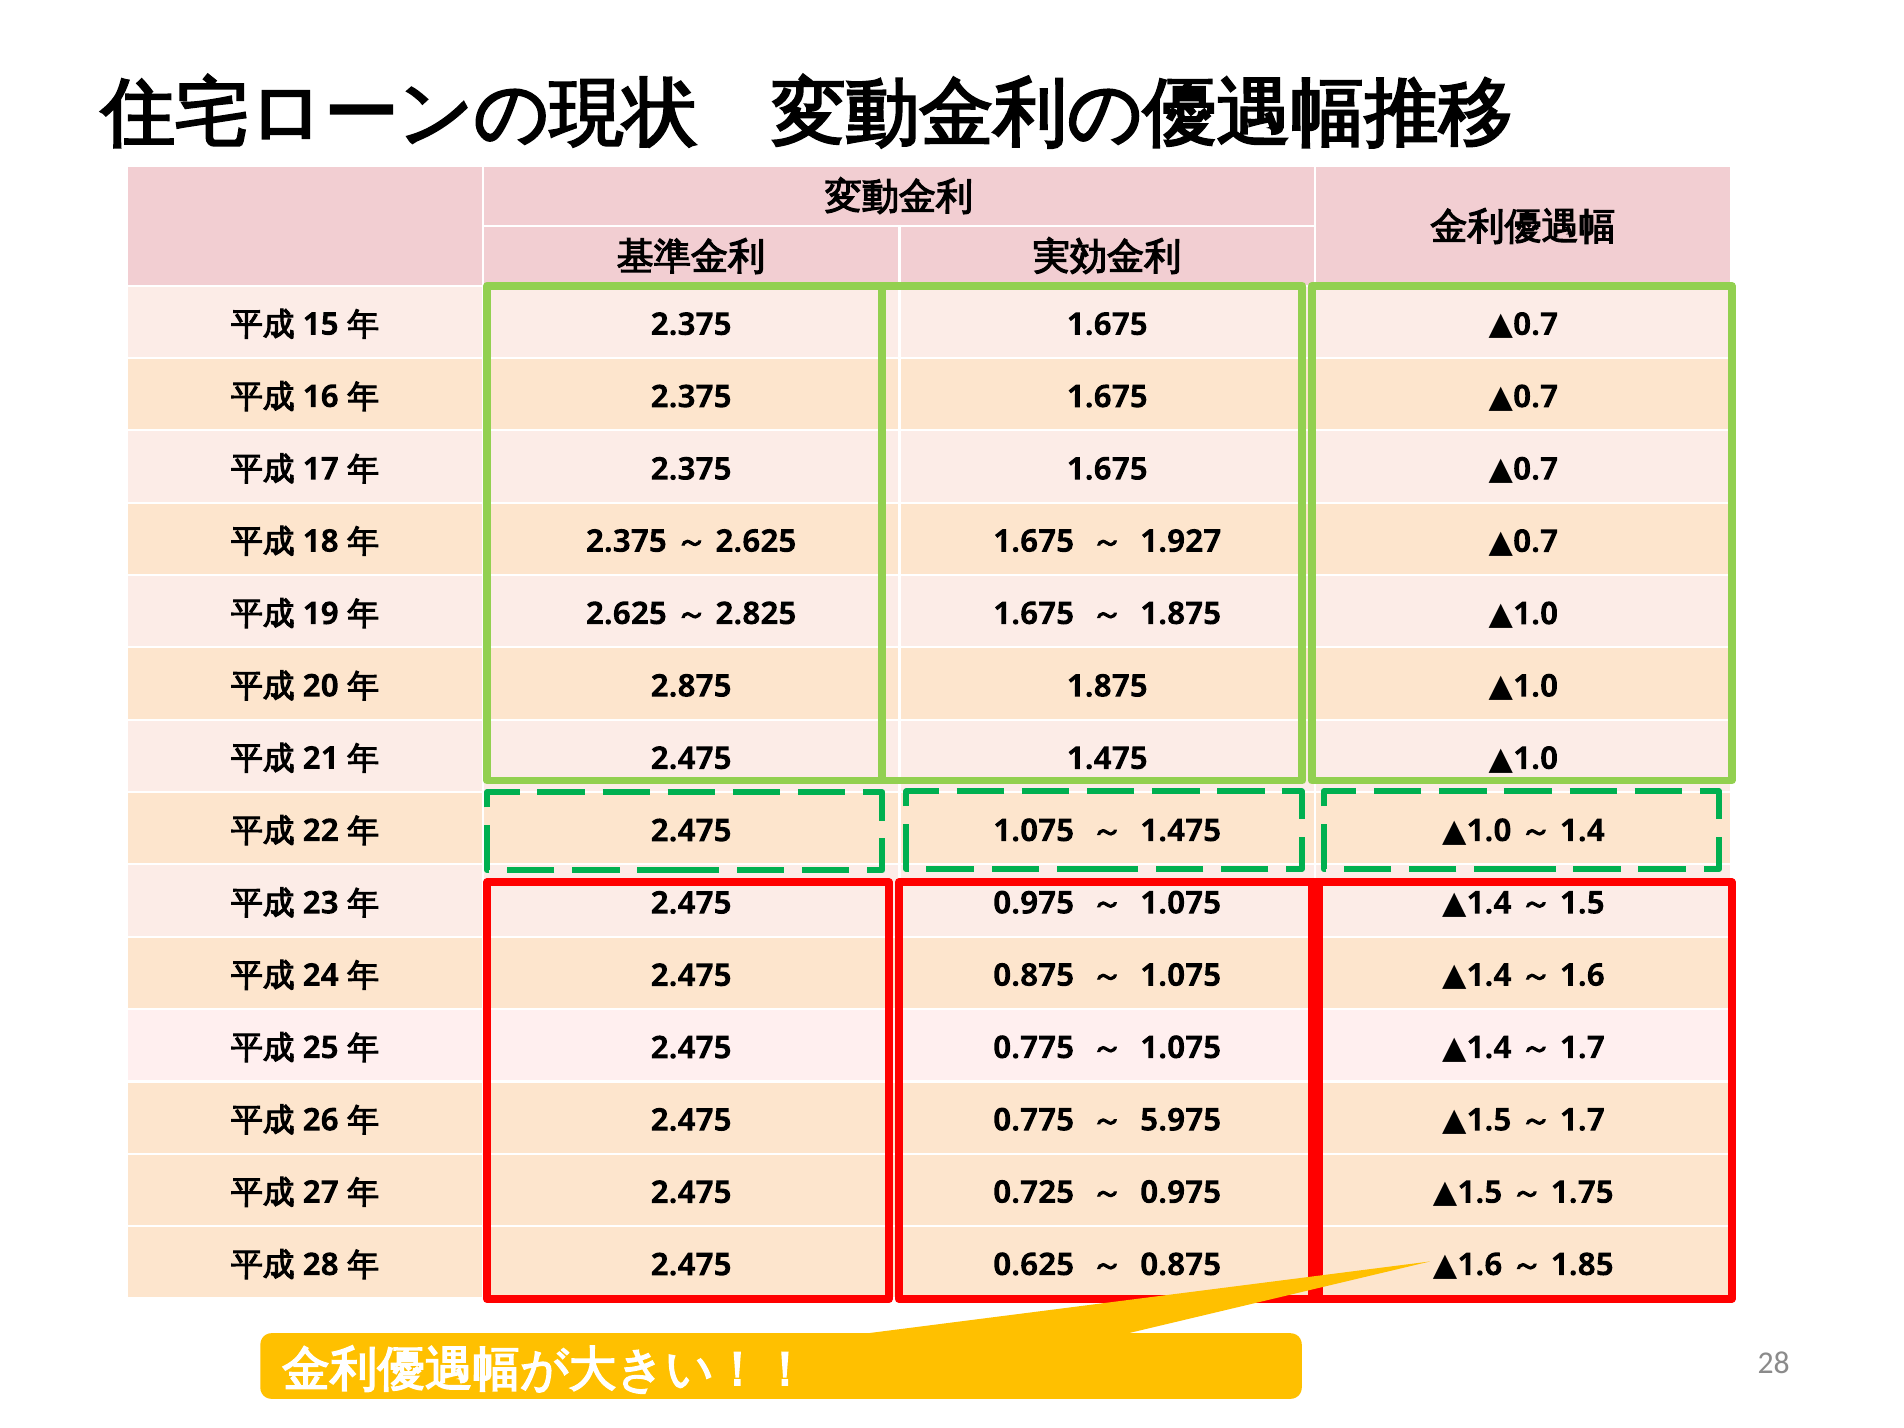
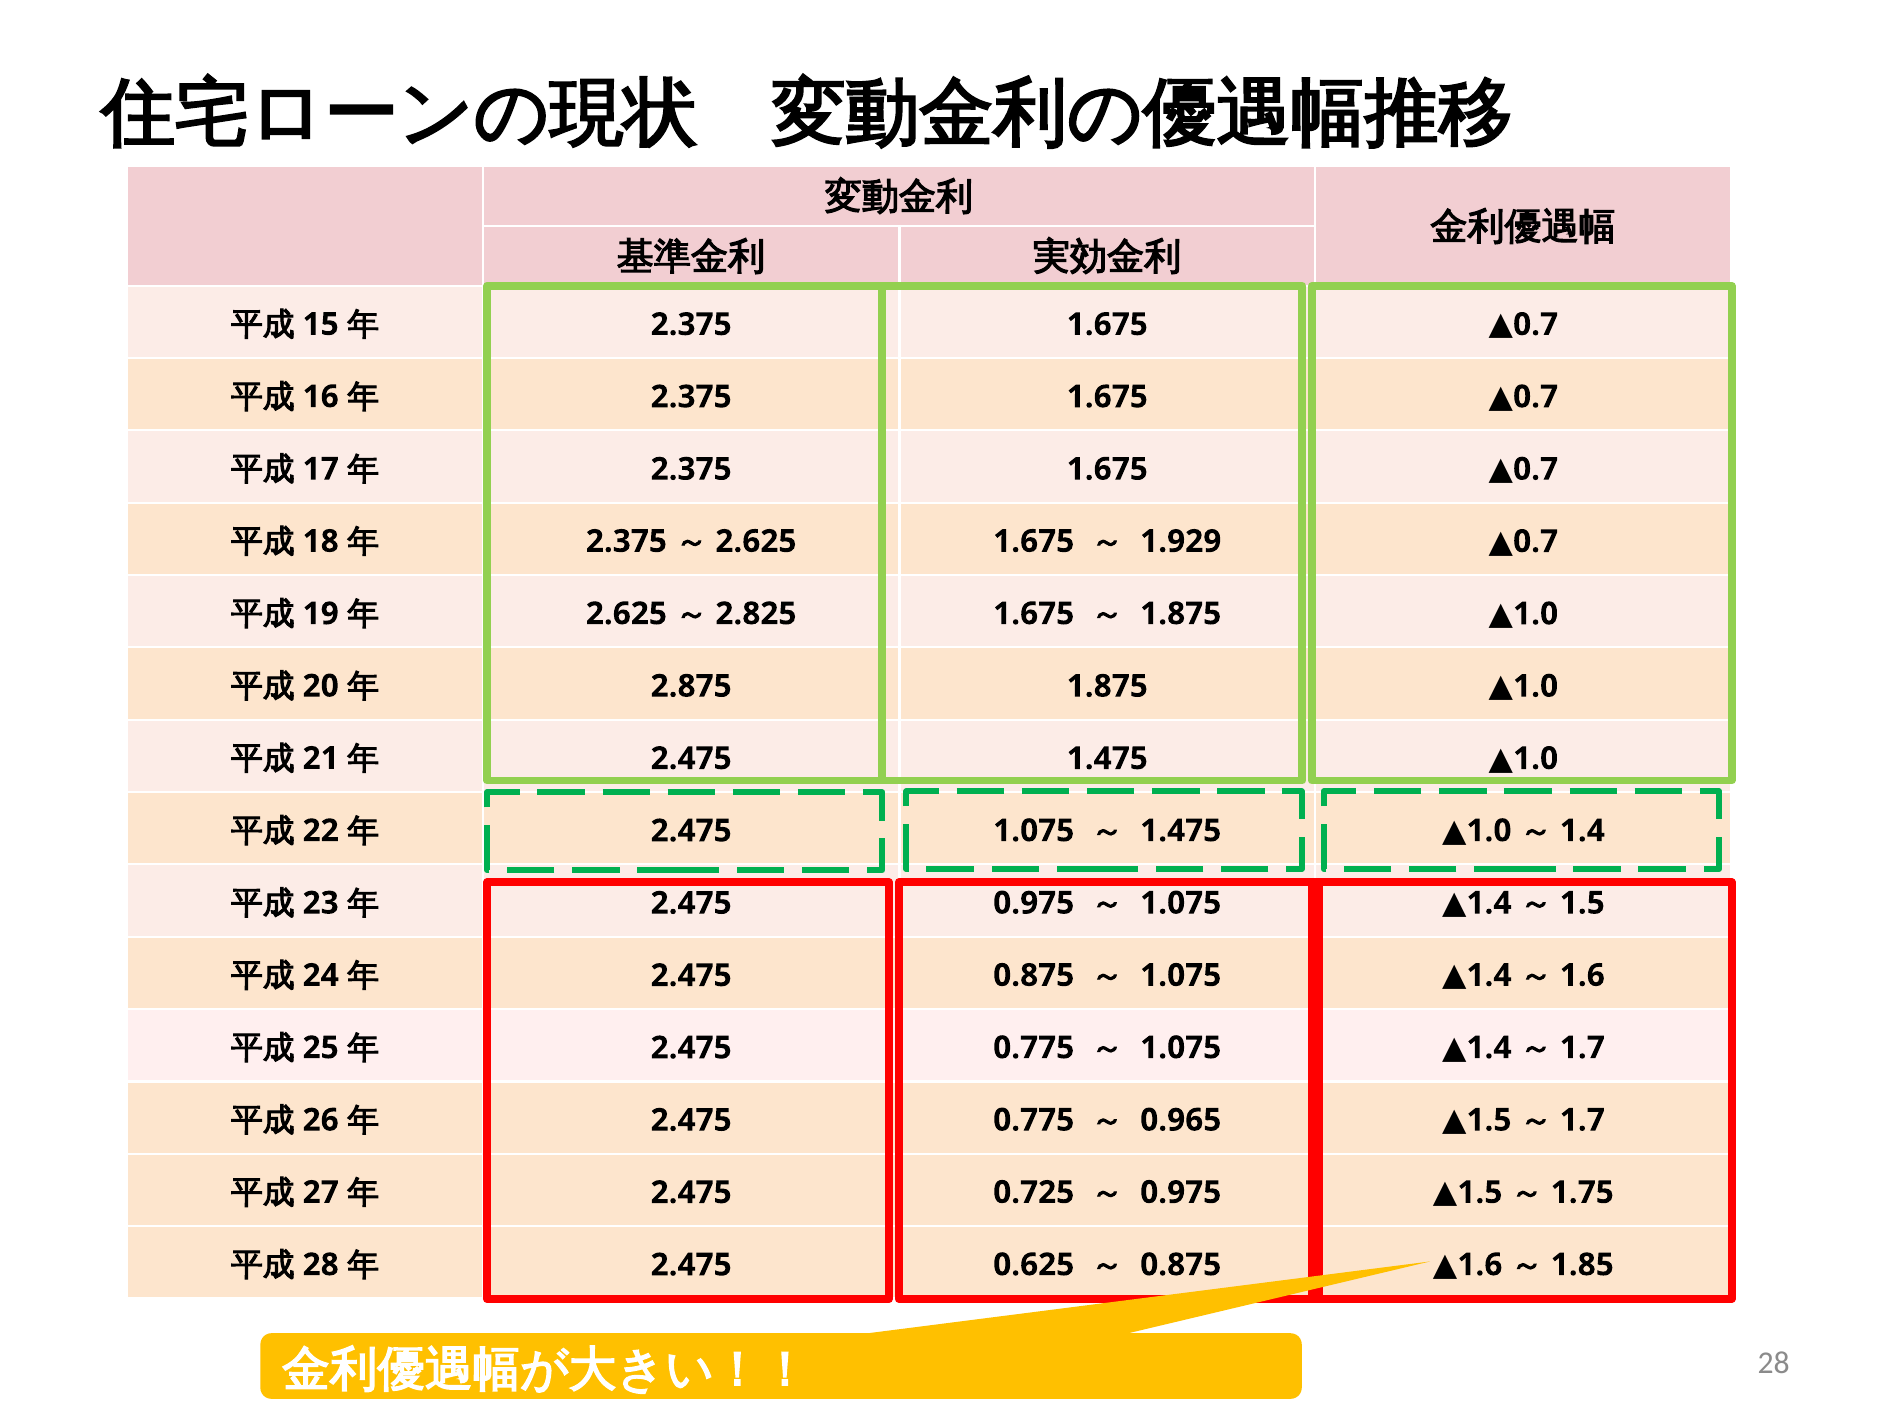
1.927: 1.927 -> 1.929 (1181, 541)
5.975: 5.975 -> 0.965 (1181, 1120)
